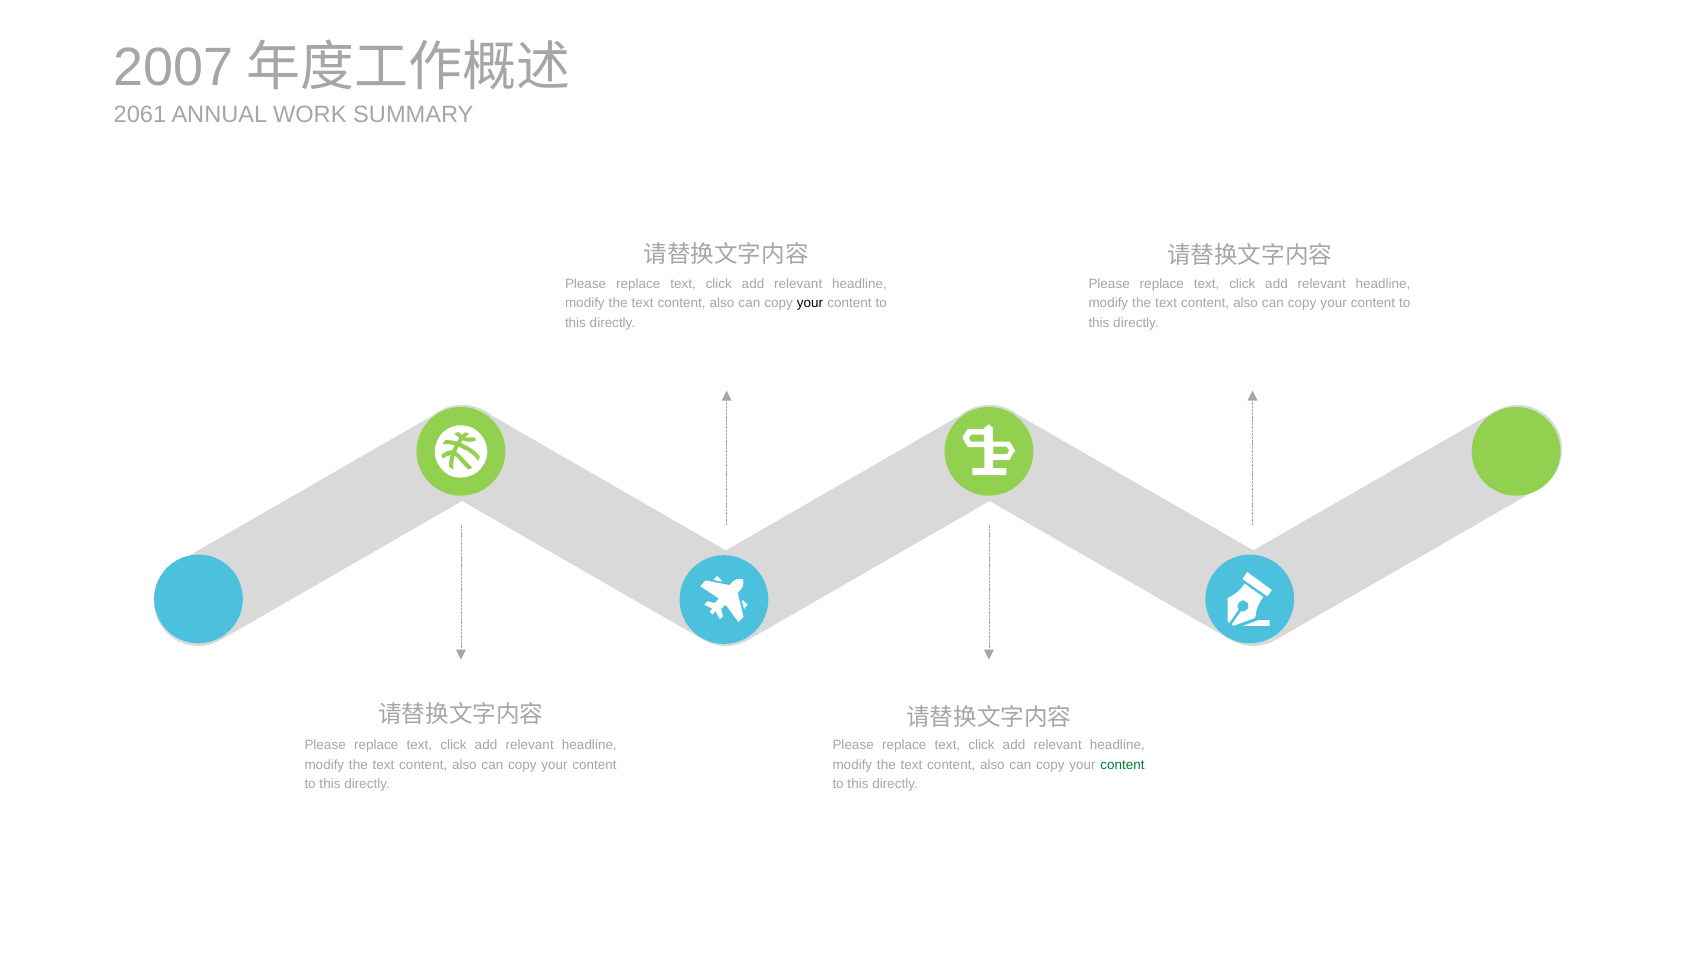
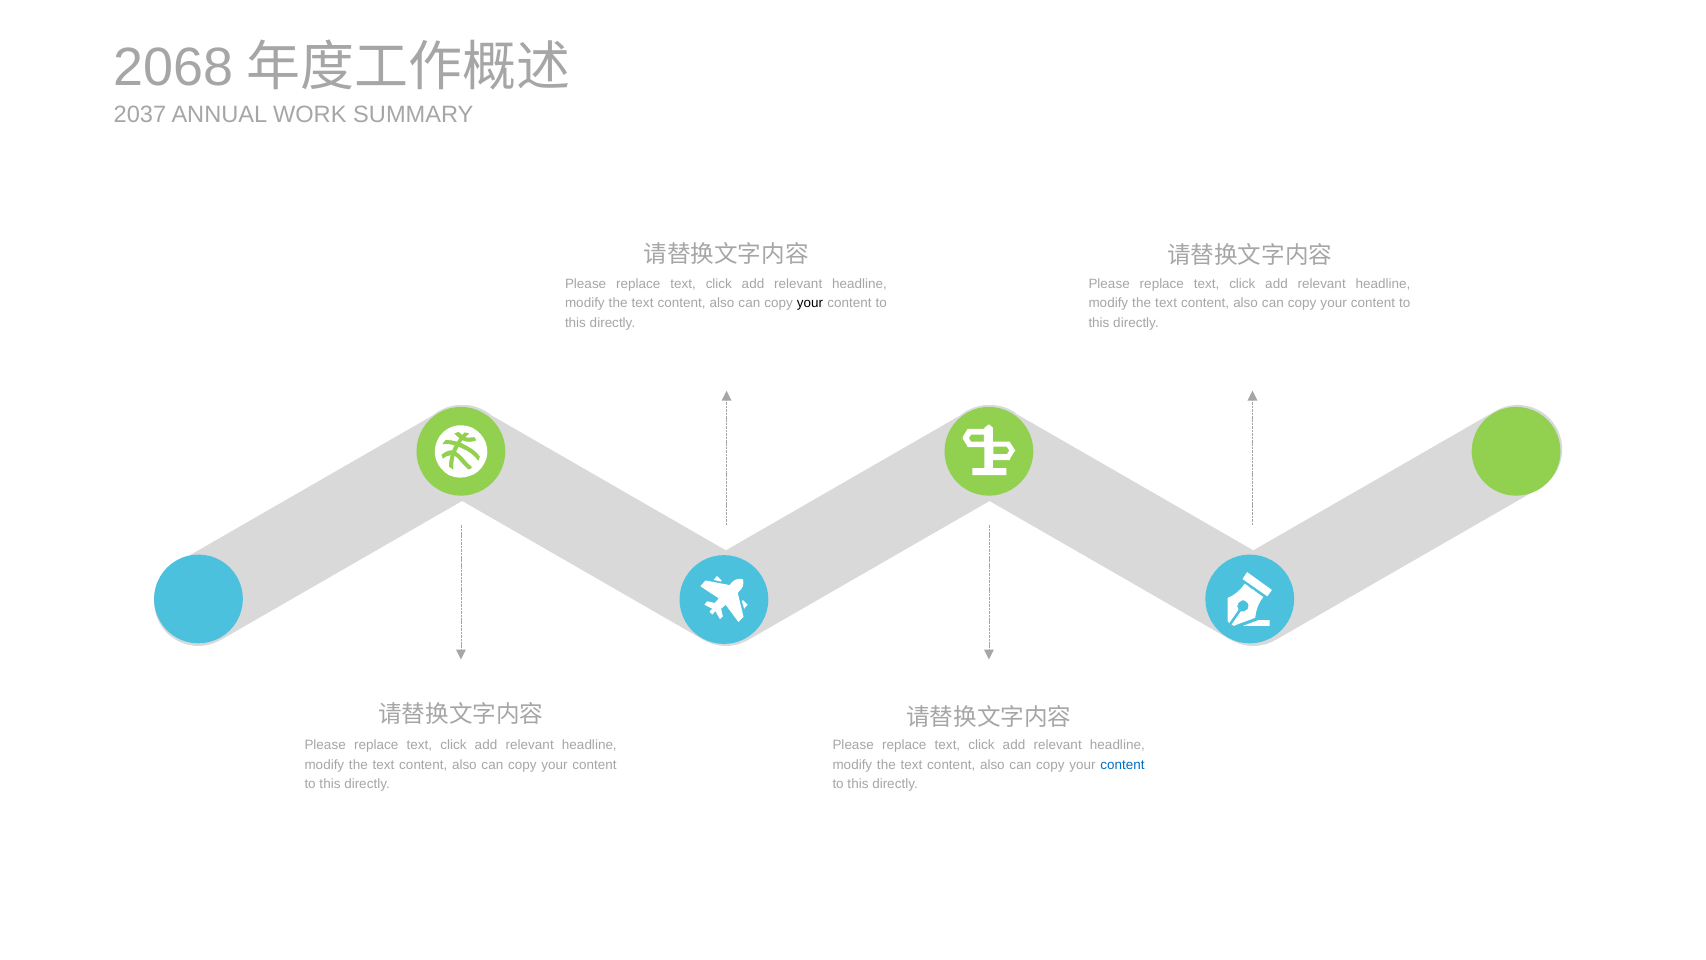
2007: 2007 -> 2068 (174, 67)
2061: 2061 -> 2037 (140, 114)
content colour: green -> blue (1123, 764)
